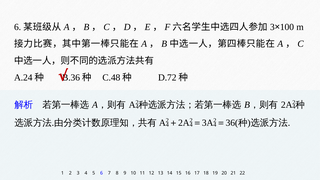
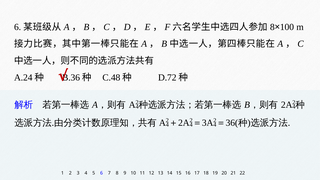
3: 3 -> 8 (272, 27)
